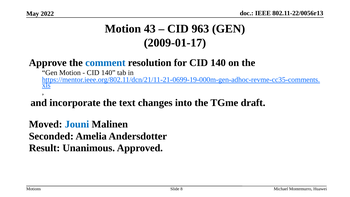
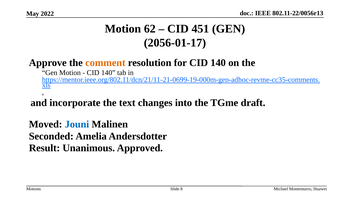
43: 43 -> 62 (150, 29)
963: 963 -> 451 (200, 29)
2009-01-17: 2009-01-17 -> 2056-01-17 (175, 43)
comment colour: blue -> orange (105, 63)
